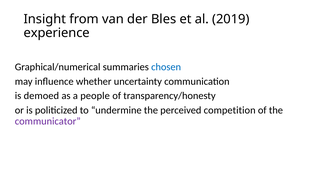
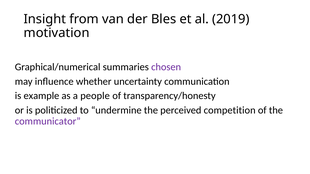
experience: experience -> motivation (57, 33)
chosen colour: blue -> purple (166, 67)
demoed: demoed -> example (41, 96)
